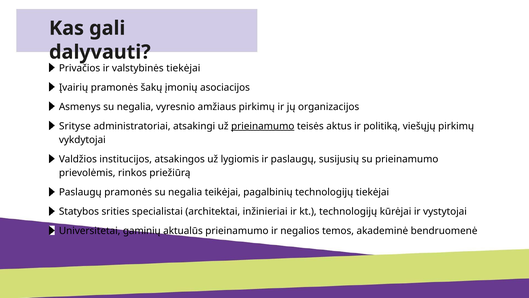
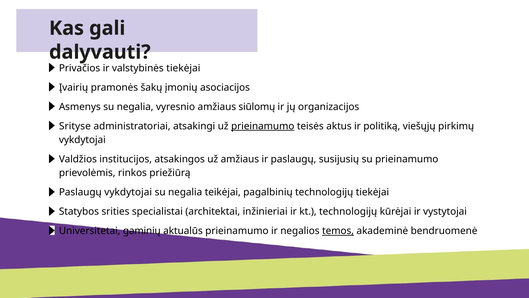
amžiaus pirkimų: pirkimų -> siūlomų (257, 107)
už lygiomis: lygiomis -> amžiaus (240, 159)
Paslaugų pramonės: pramonės -> vykdytojai (128, 192)
temos underline: none -> present (338, 231)
